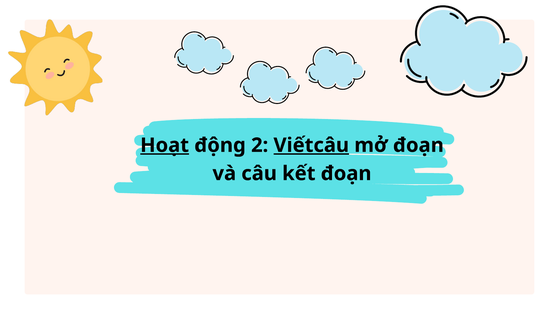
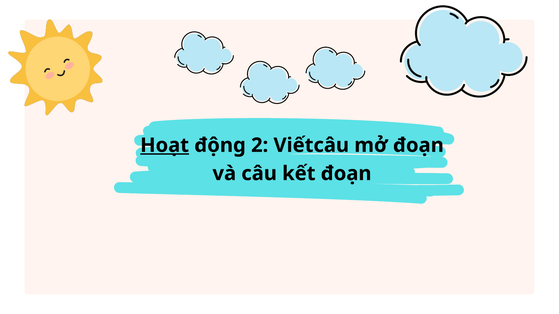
Viếtcâu underline: present -> none (311, 145)
